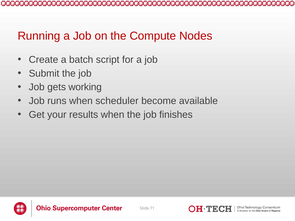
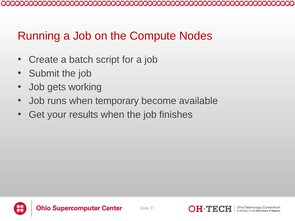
scheduler: scheduler -> temporary (117, 101)
